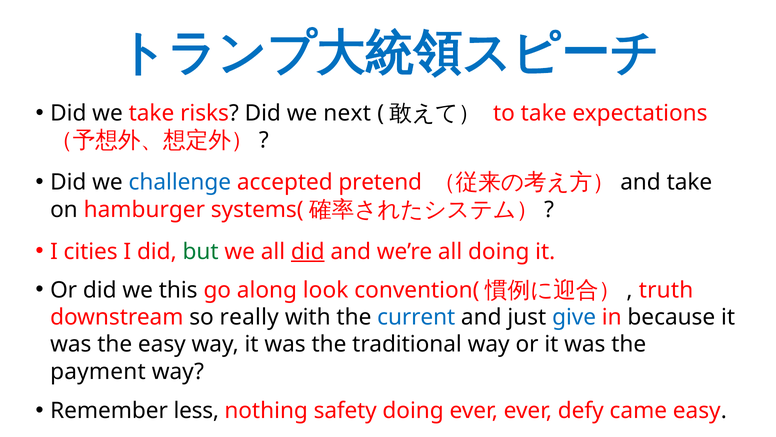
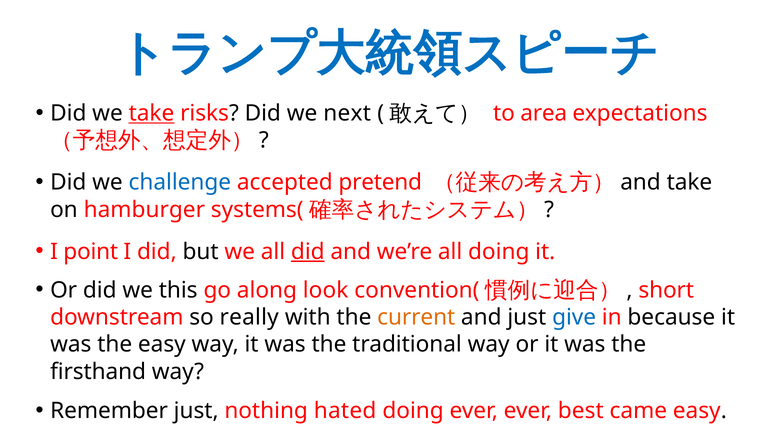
take underline: none -> present (151, 113)
to take: take -> area (544, 113)
cities: cities -> point (91, 251)
but colour: green -> black (201, 251)
truth: truth -> short (666, 290)
current colour: blue -> orange (416, 317)
payment: payment -> firsthand (98, 371)
Remember less: less -> just (196, 410)
safety: safety -> hated (345, 410)
defy: defy -> best (581, 410)
